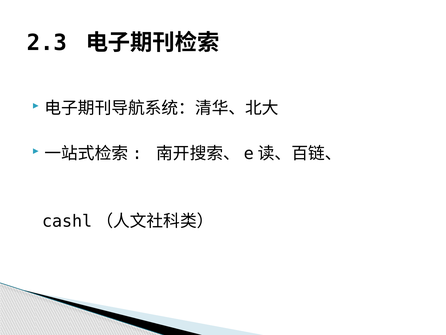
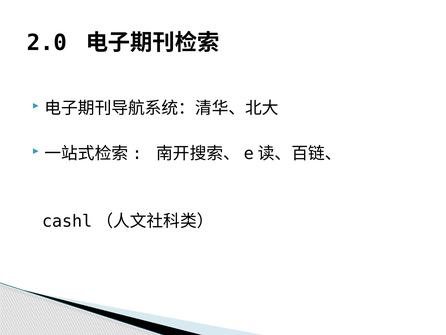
2.3: 2.3 -> 2.0 (47, 43)
